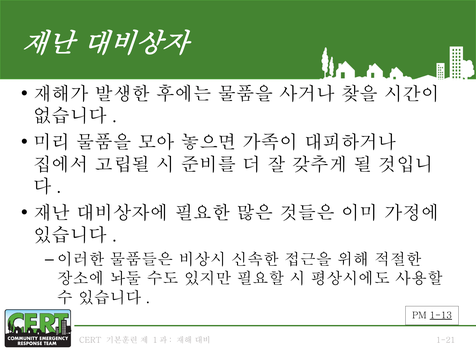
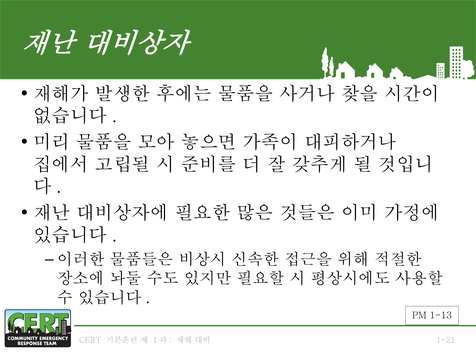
1-13 underline: present -> none (441, 315)
